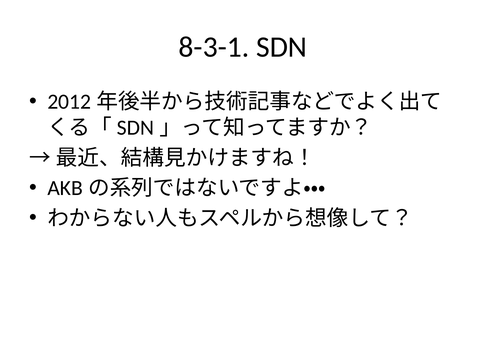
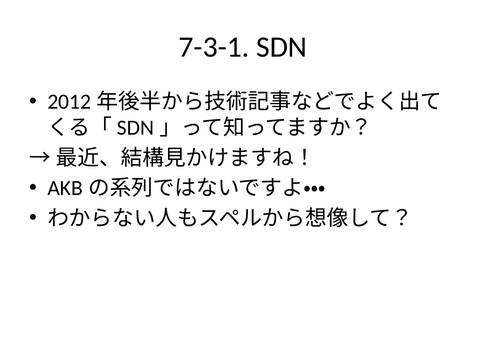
8-3-1: 8-3-1 -> 7-3-1 (214, 47)
